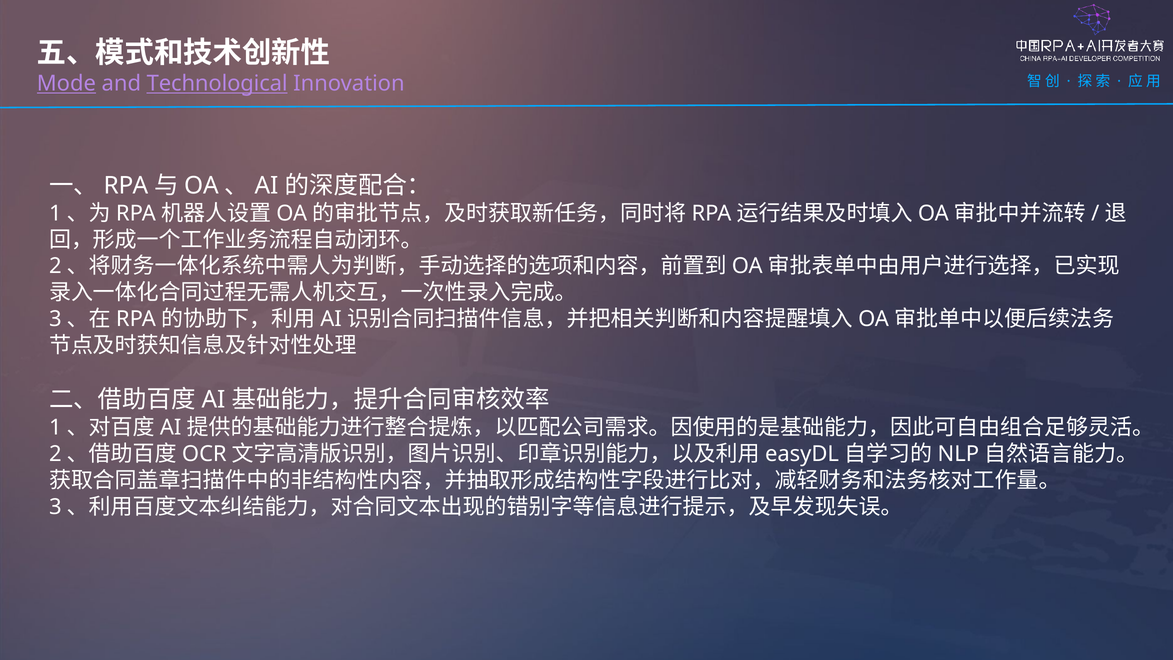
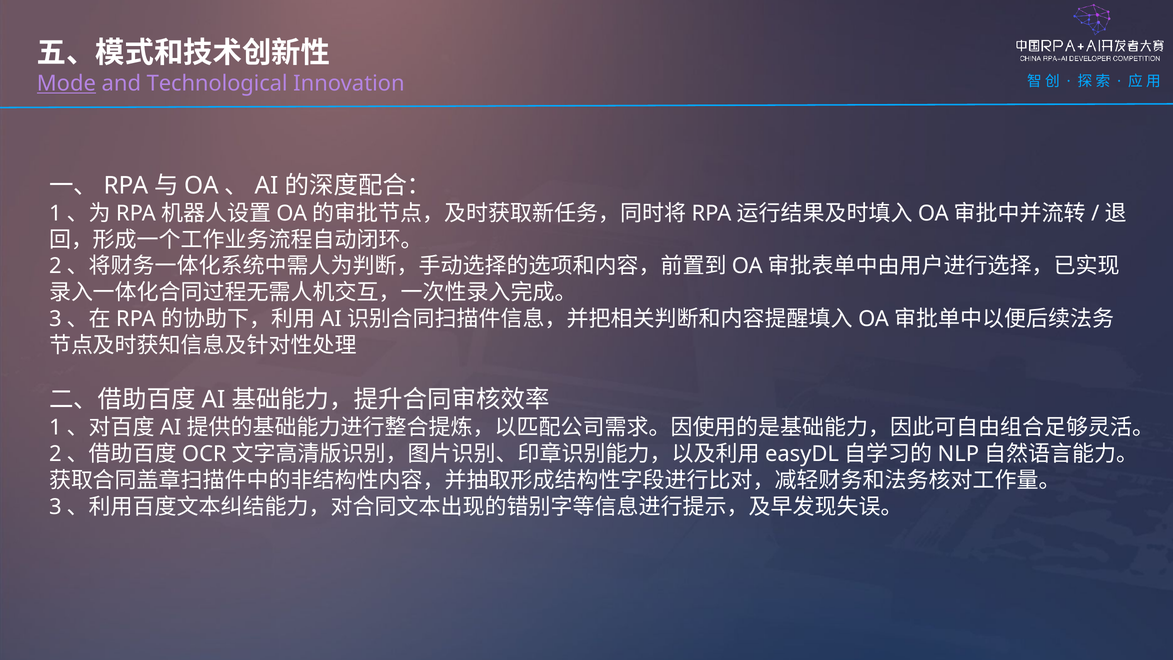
Technological underline: present -> none (217, 83)
